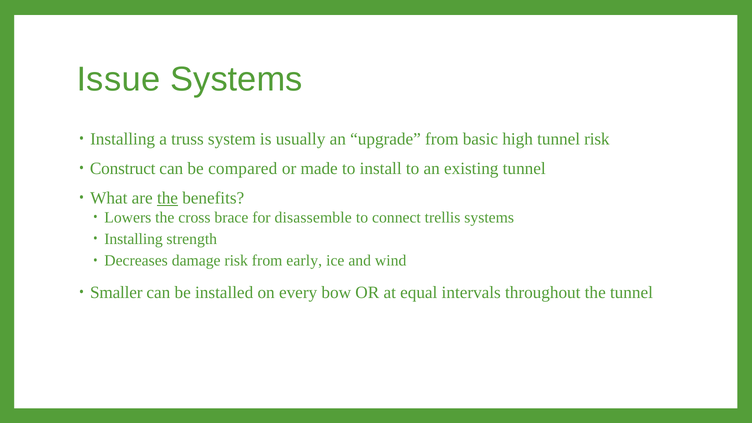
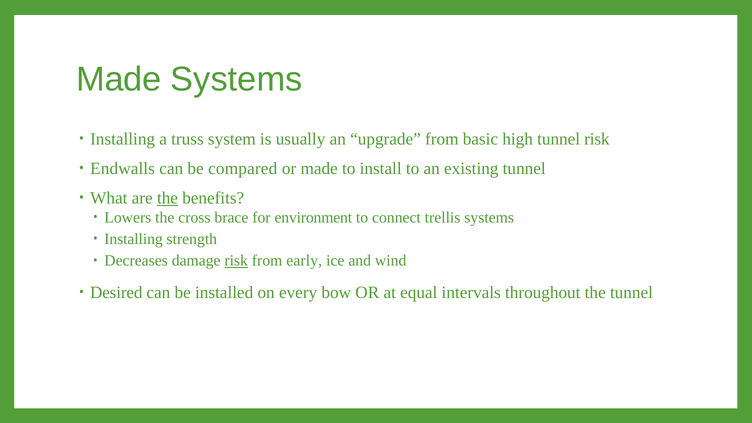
Issue: Issue -> Made (119, 79)
Construct: Construct -> Endwalls (123, 168)
disassemble: disassemble -> environment (313, 217)
risk underline: none -> present (236, 261)
Smaller: Smaller -> Desired (116, 293)
